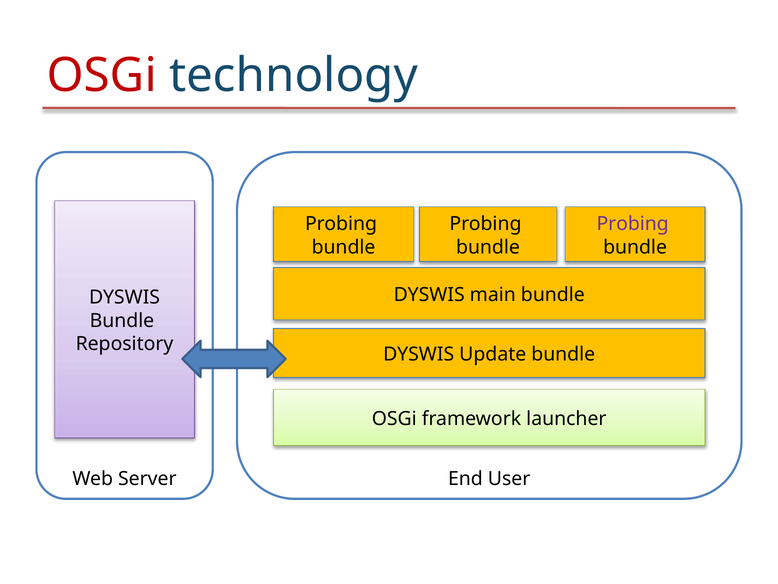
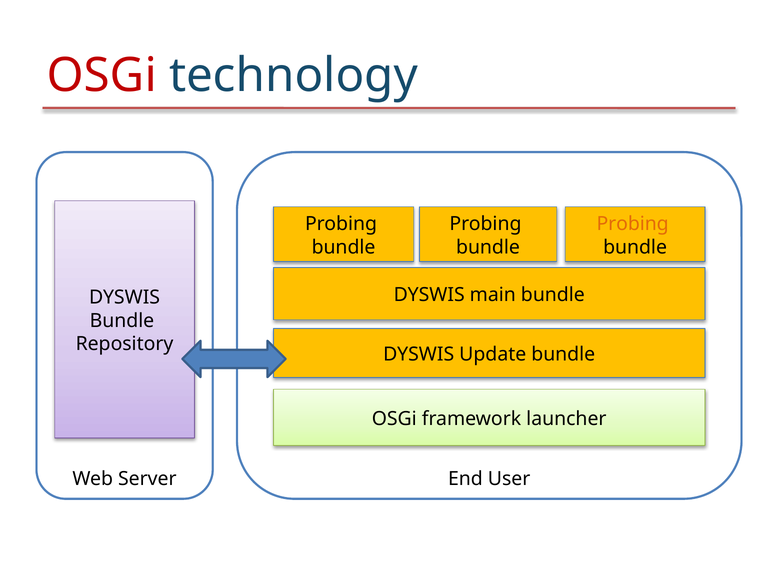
Probing colour: purple -> orange (633, 224)
